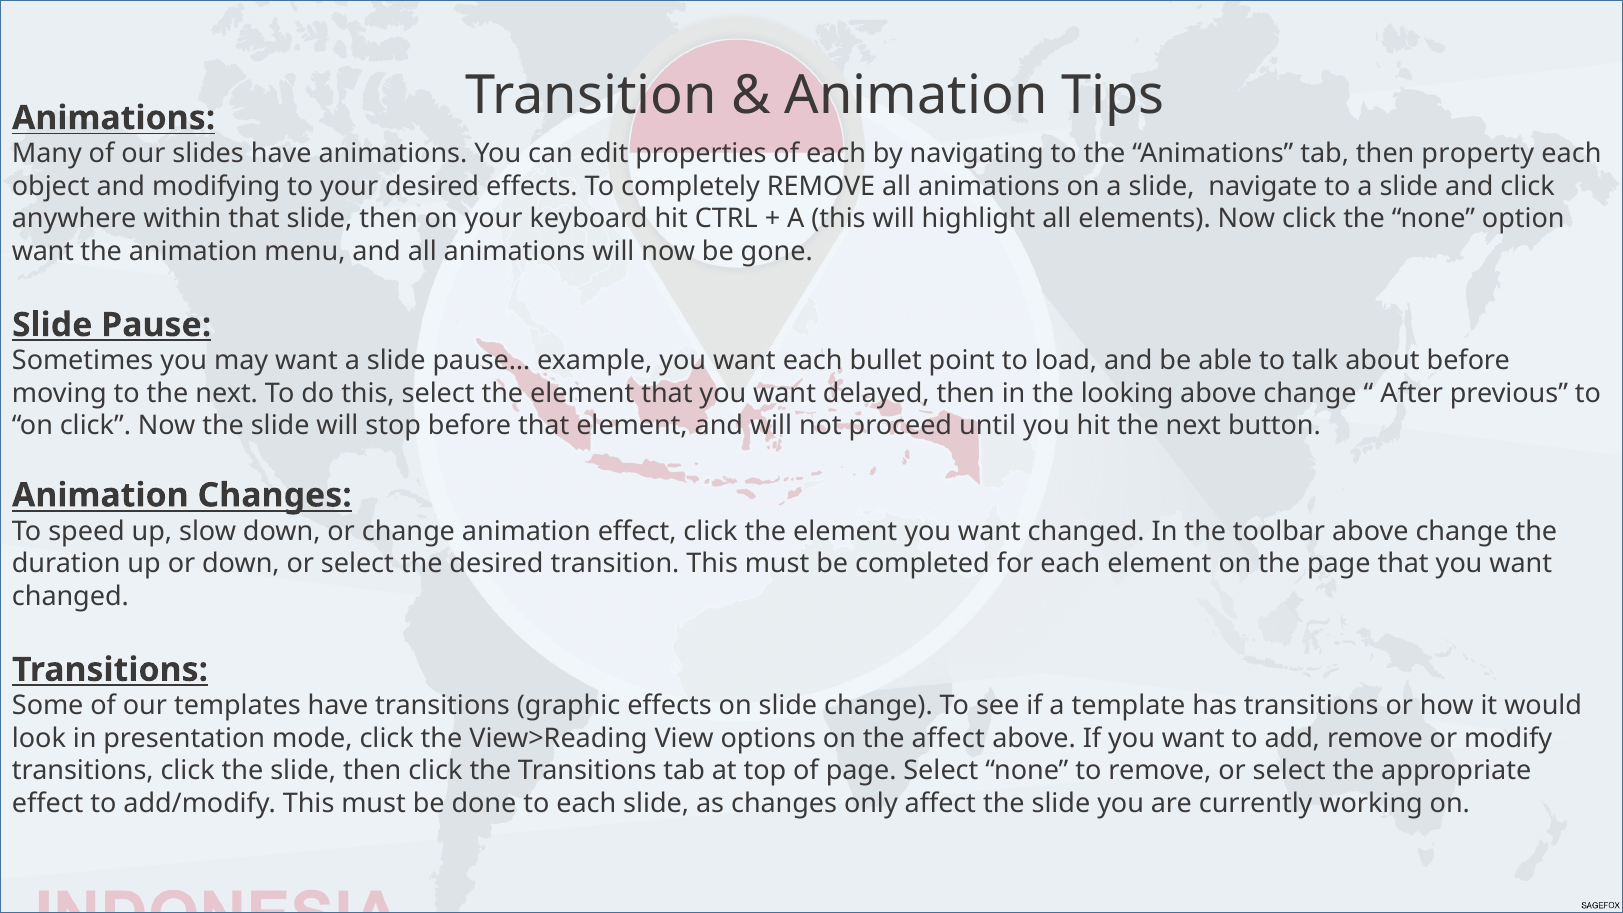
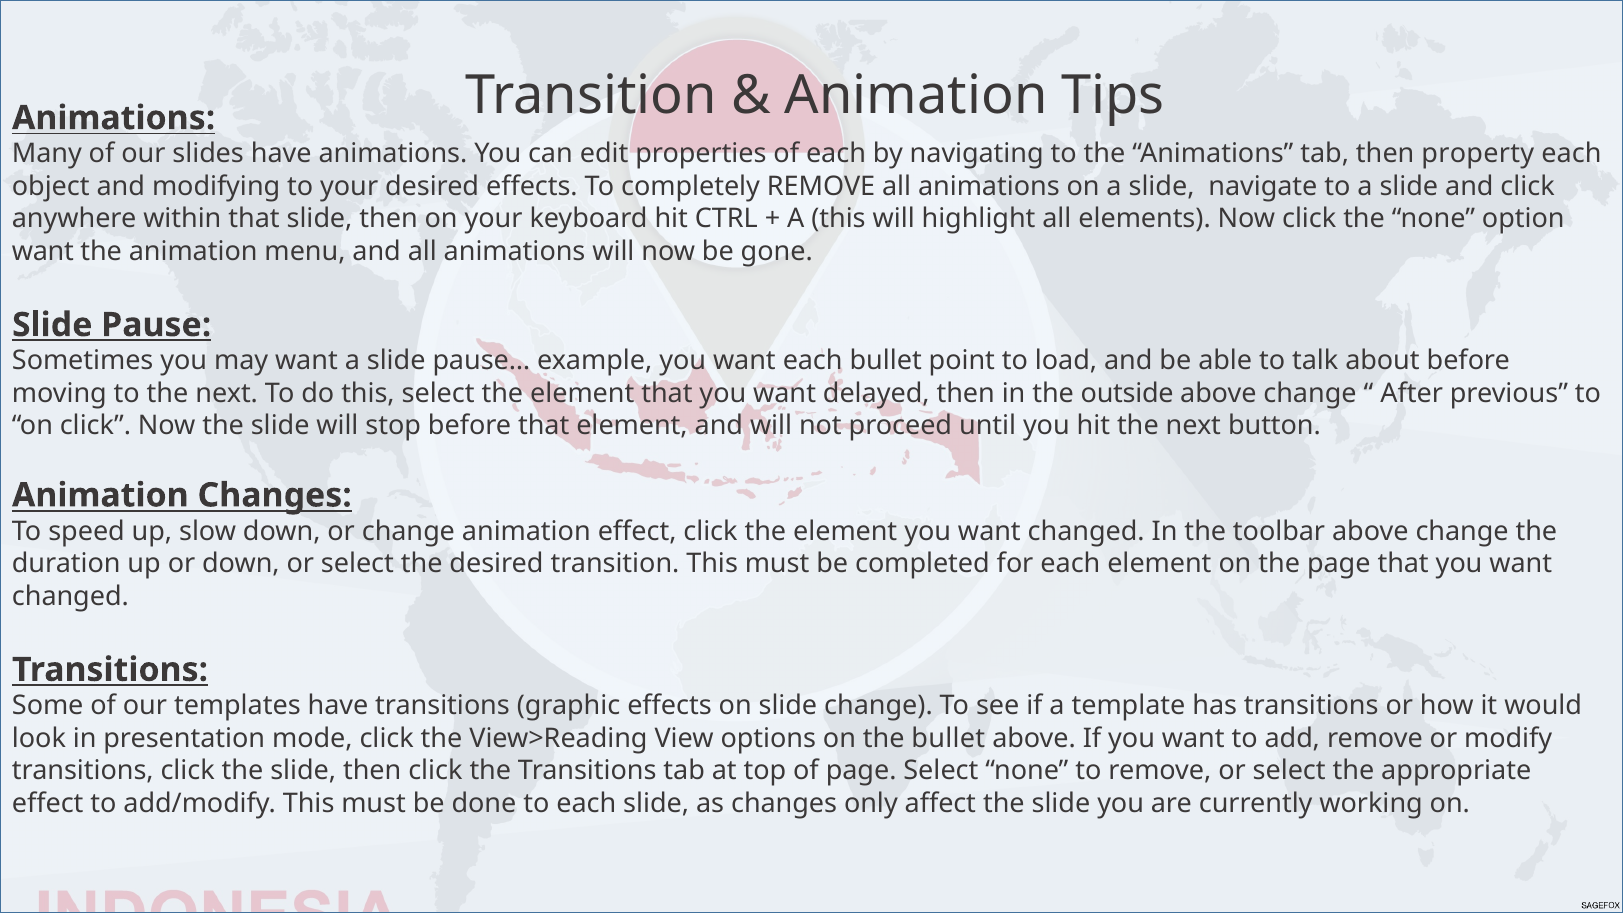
looking: looking -> outside (1127, 393)
the affect: affect -> bullet (948, 738)
